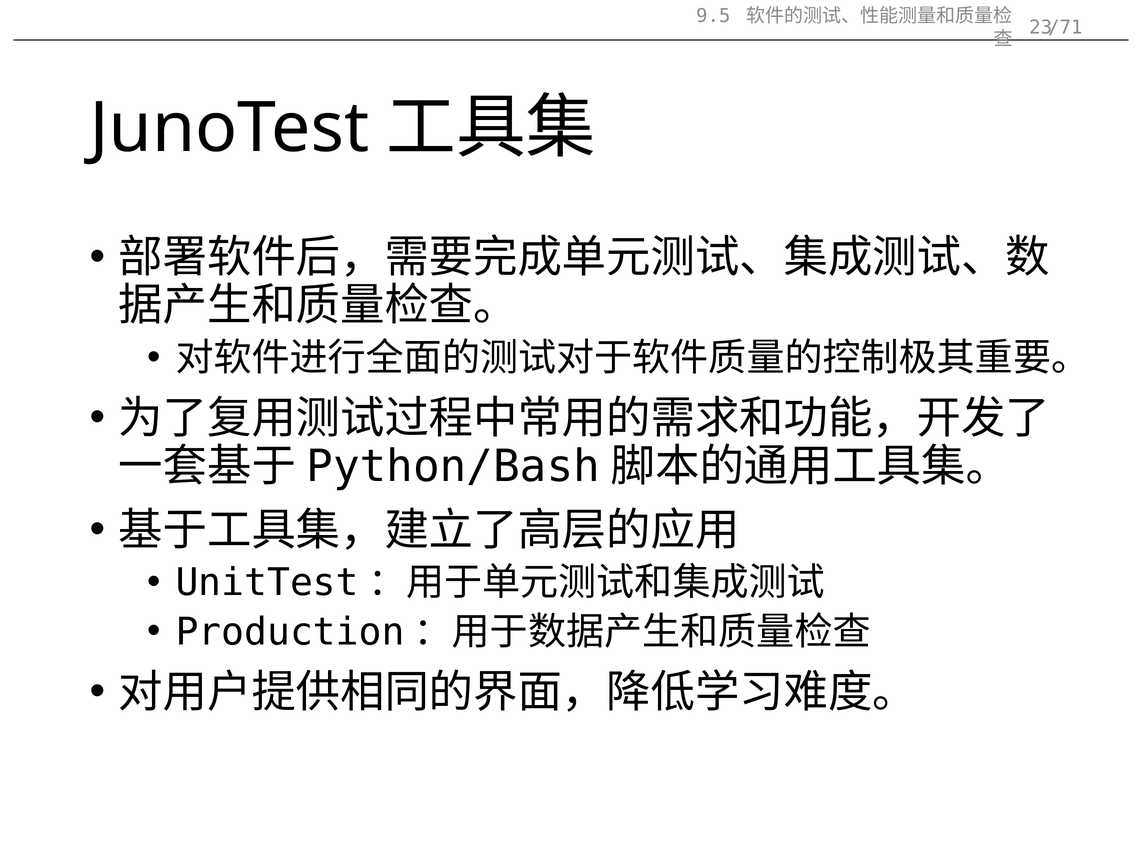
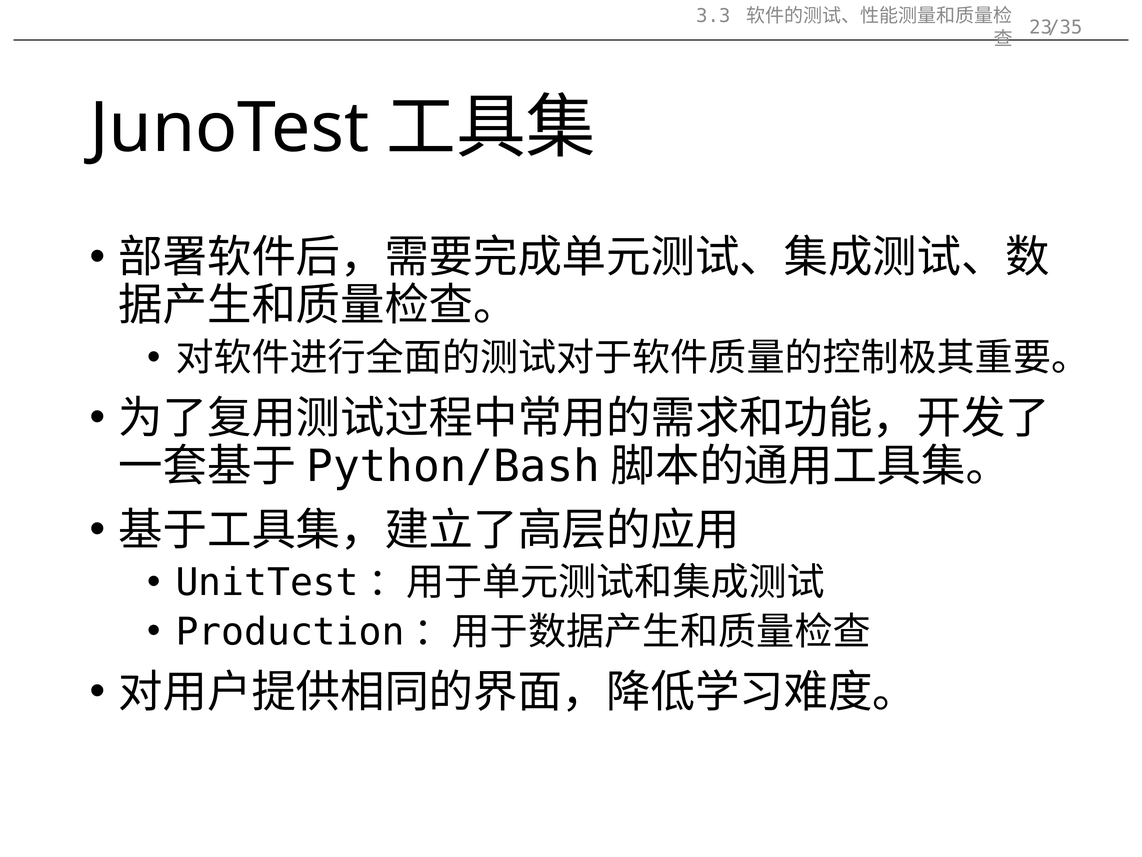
9.5: 9.5 -> 3.3 (713, 16)
/71: /71 -> /35 (1065, 28)
